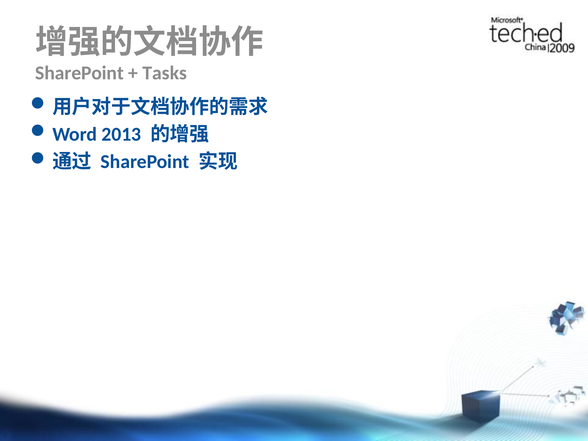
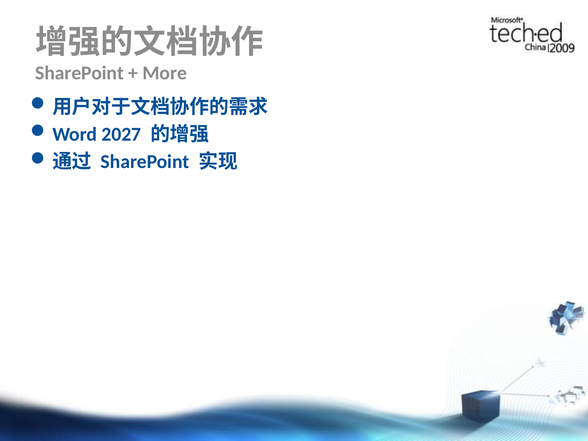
Tasks: Tasks -> More (165, 73)
2013: 2013 -> 2027 (121, 134)
